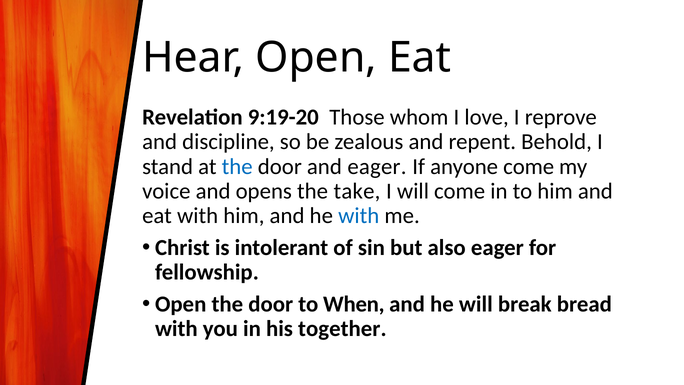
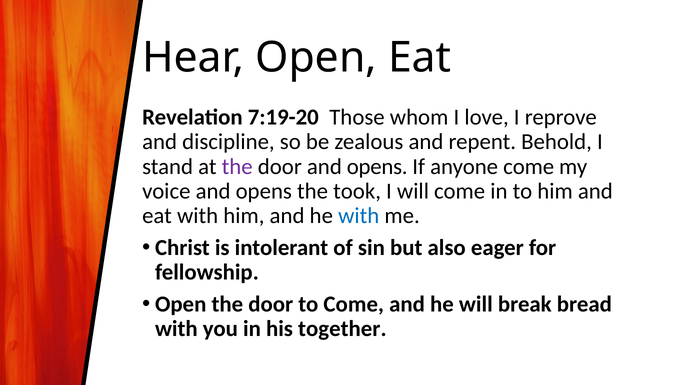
9:19-20: 9:19-20 -> 7:19-20 (283, 117)
the colour: blue -> purple (237, 166)
door and eager: eager -> opens (377, 166)
take: take -> took (357, 191)
to When: When -> Come (354, 304)
